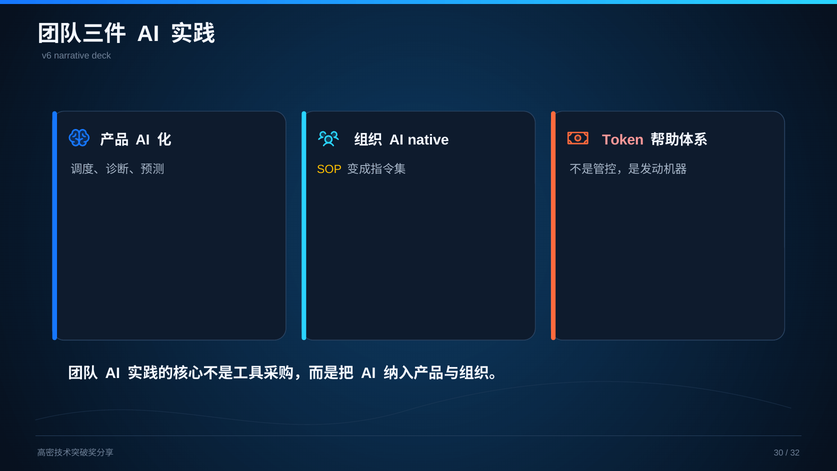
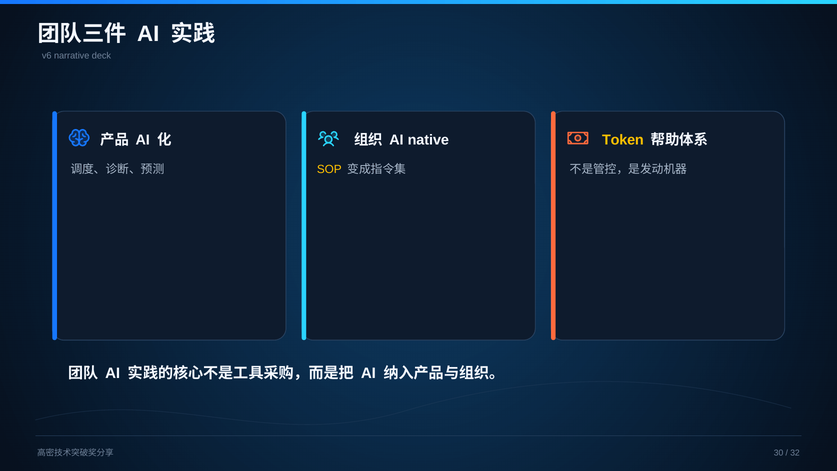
Token colour: pink -> yellow (623, 140)
